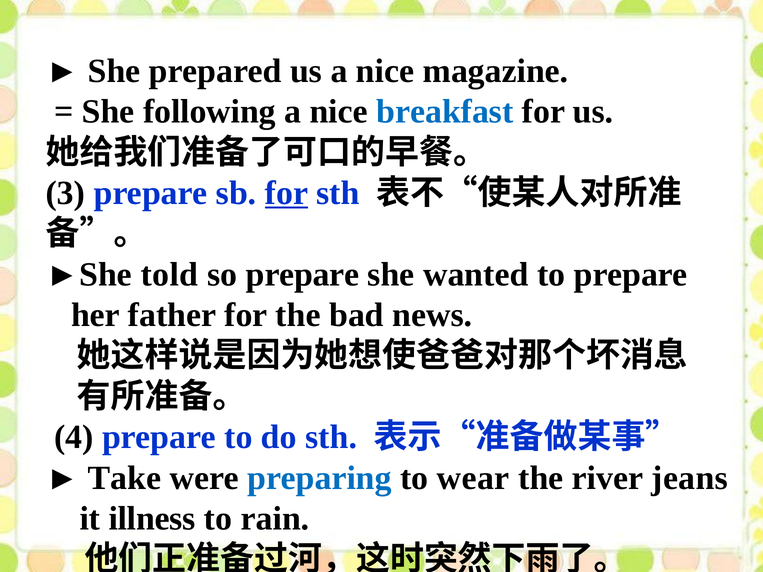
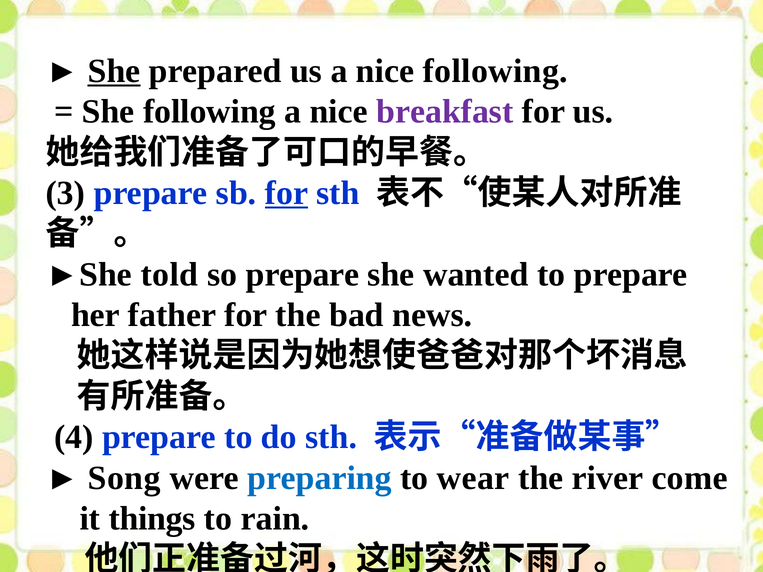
She underline: none -> present (114, 71)
nice magazine: magazine -> following (495, 71)
breakfast colour: blue -> purple (445, 112)
Take: Take -> Song (124, 478)
jeans: jeans -> come (690, 478)
illness: illness -> things (152, 519)
